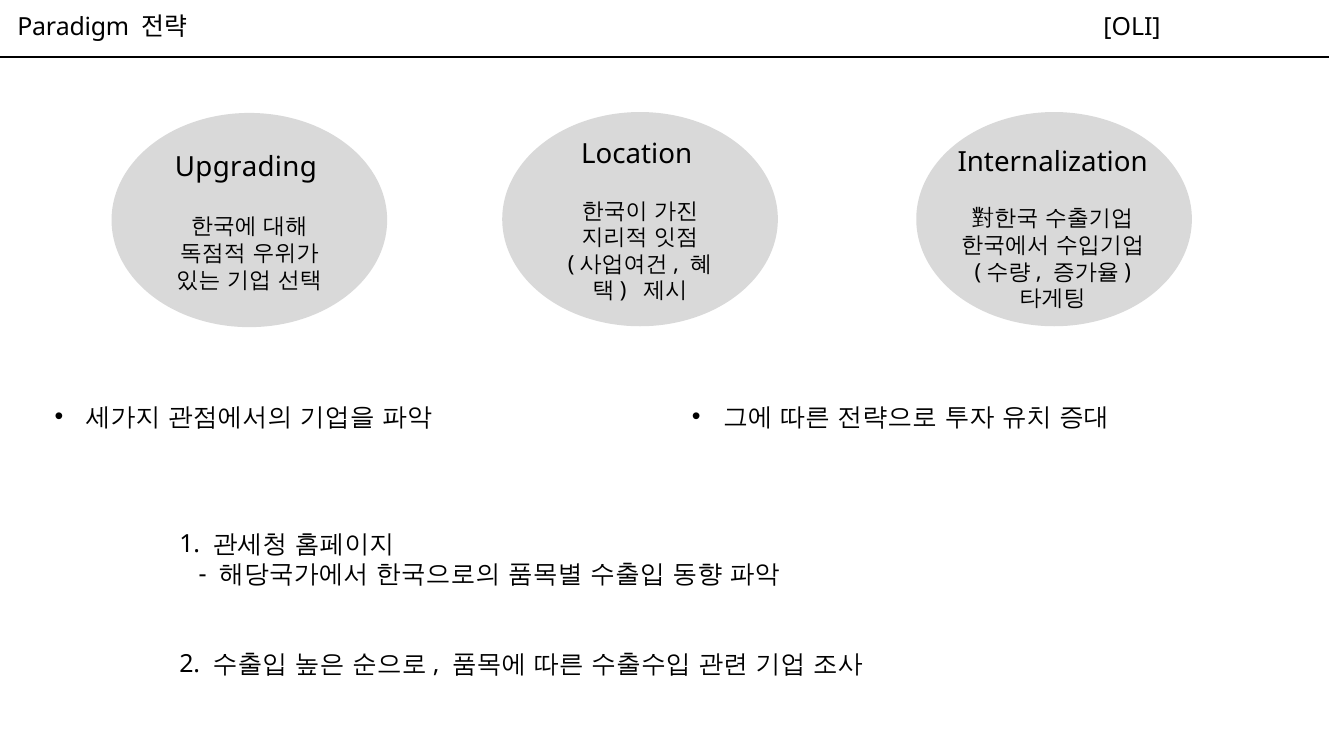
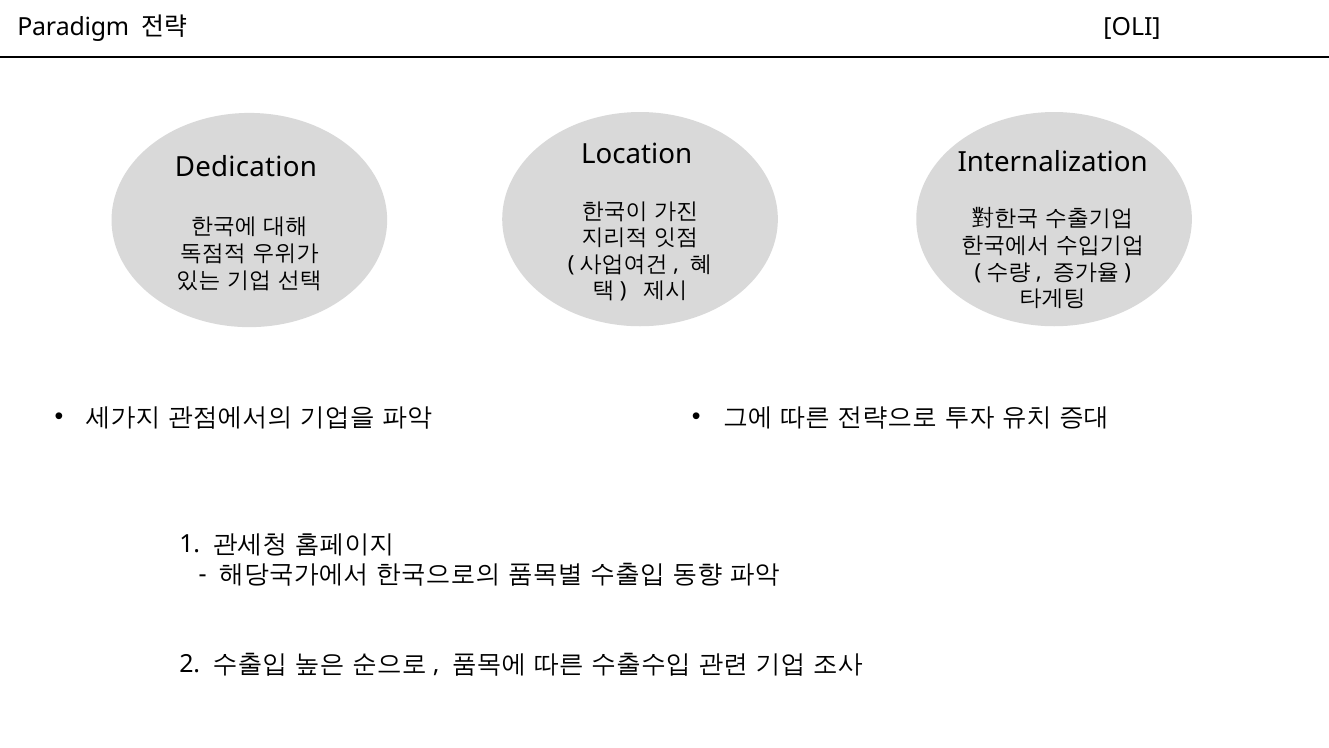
Upgrading: Upgrading -> Dedication (246, 167)
